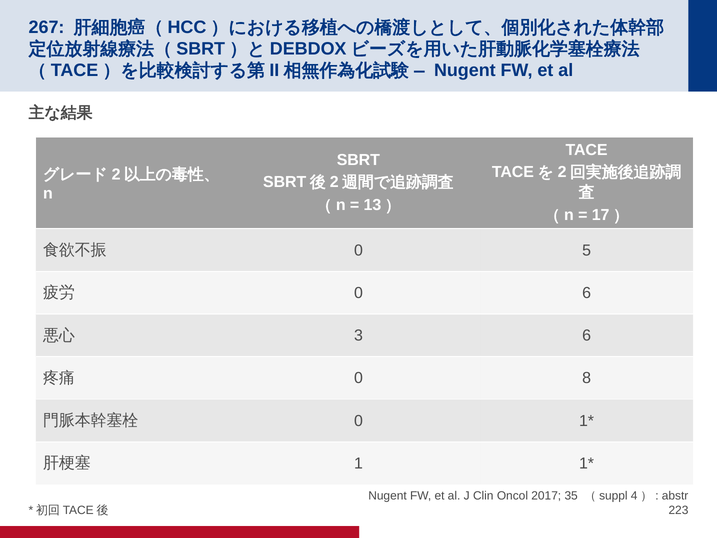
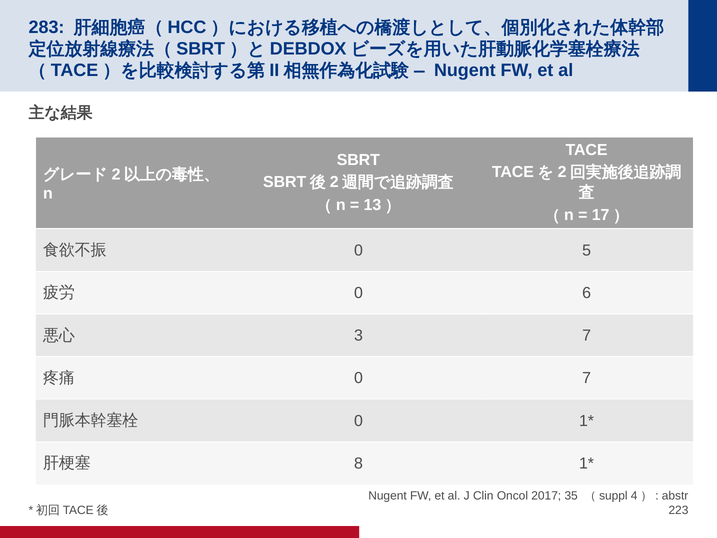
267: 267 -> 283 (47, 27)
3 6: 6 -> 7 (587, 335)
0 8: 8 -> 7 (587, 378)
1: 1 -> 8 (358, 463)
